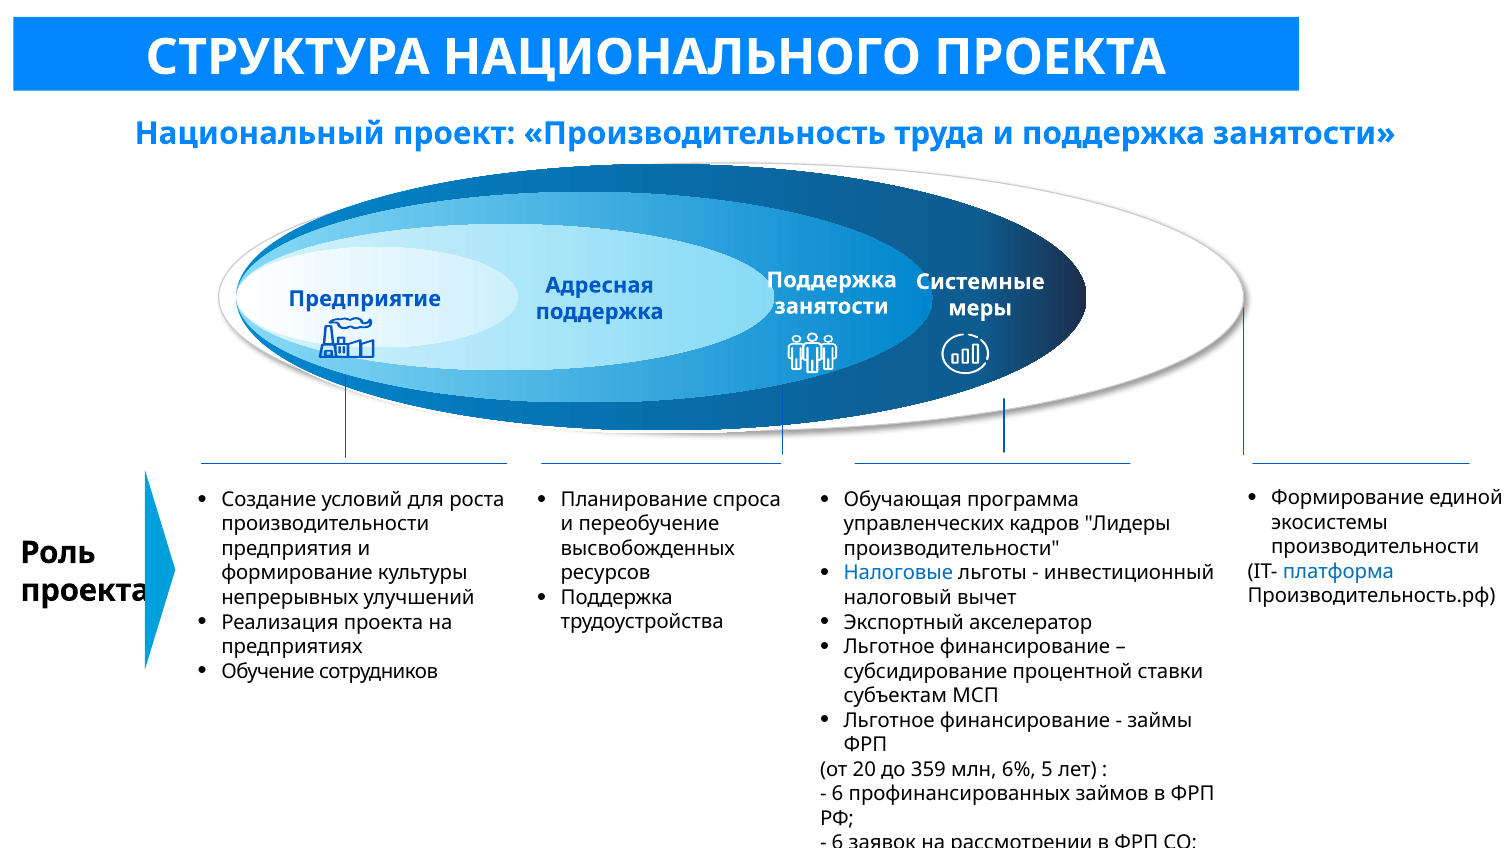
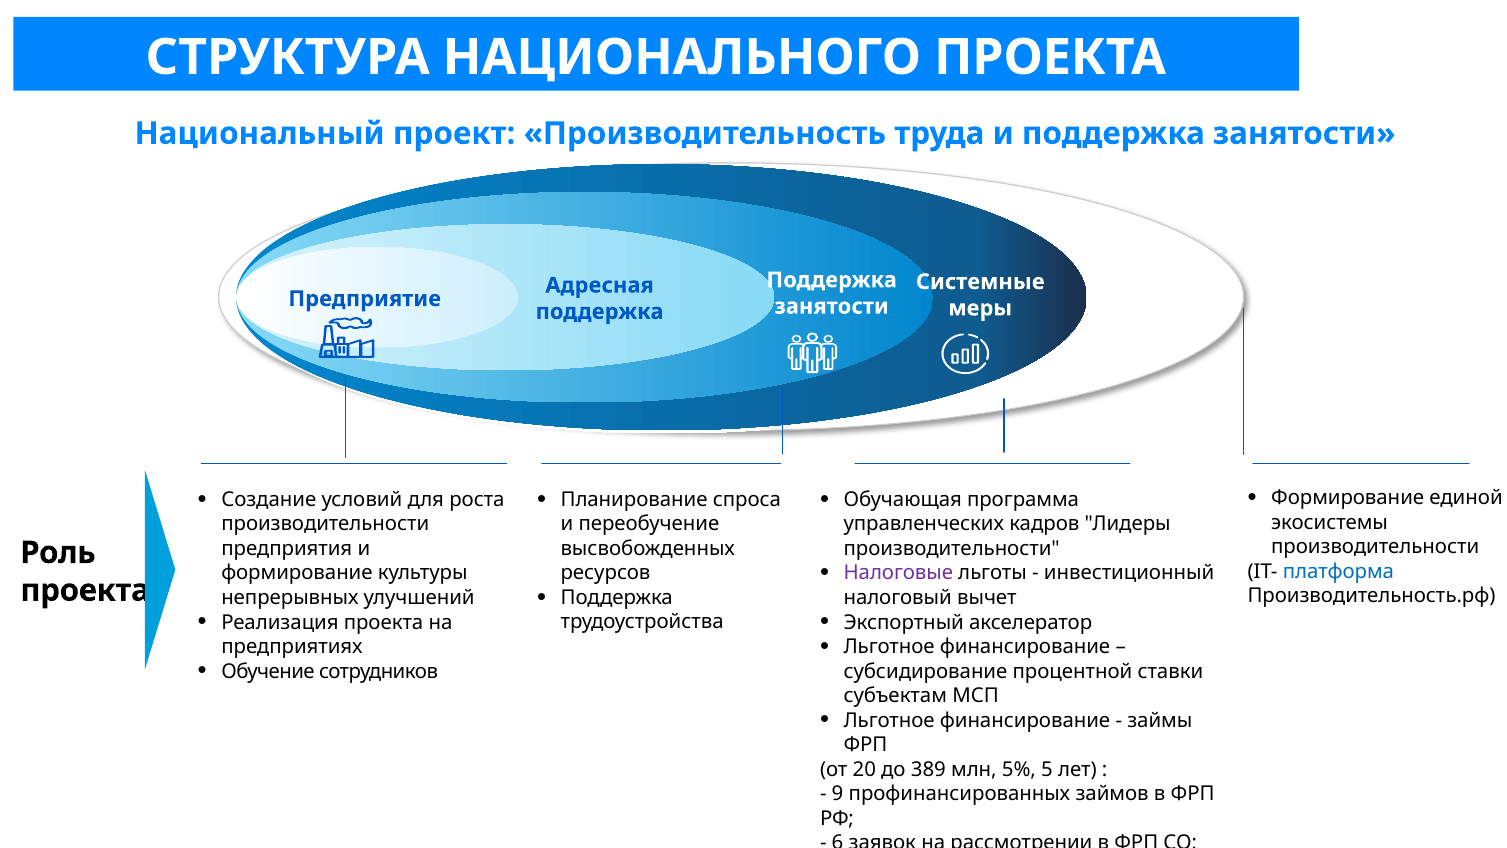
Налоговые colour: blue -> purple (898, 573)
359: 359 -> 389 (928, 769)
6%: 6% -> 5% (1019, 769)
6: 6 -> 9 (838, 794)
